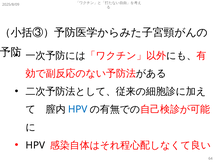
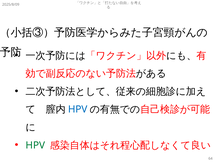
HPV colour: black -> green (35, 145)
